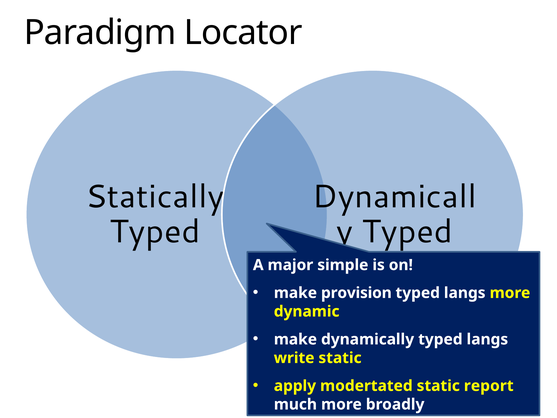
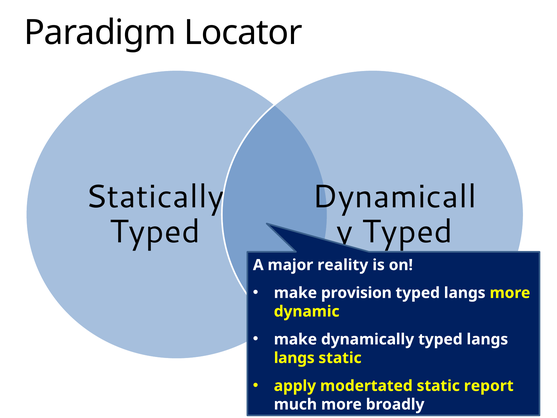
simple: simple -> reality (343, 265)
write: write -> langs (294, 358)
